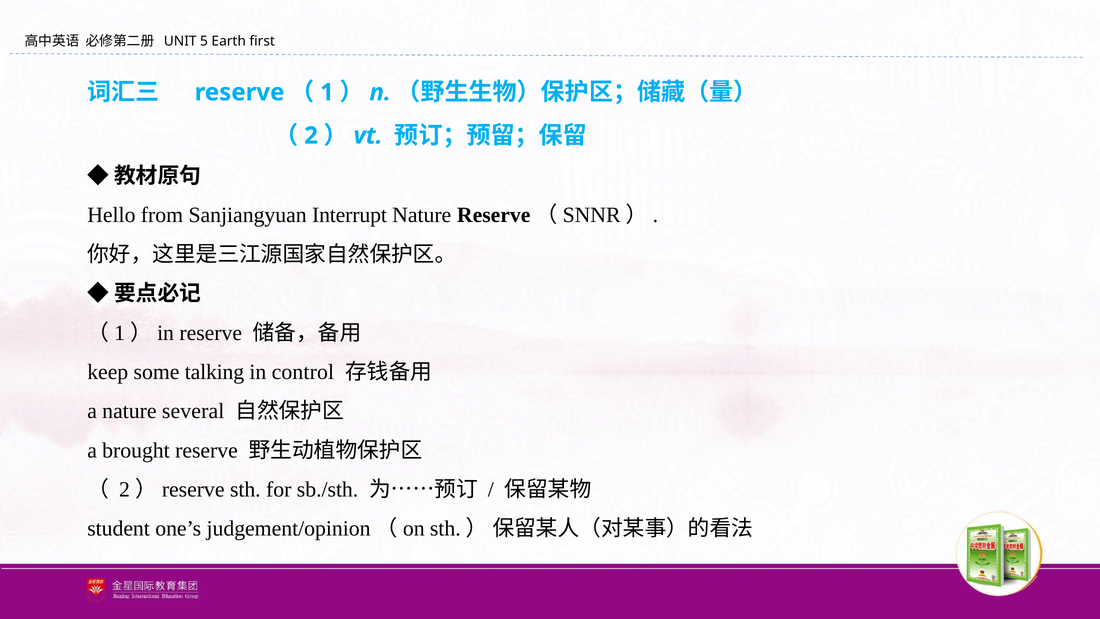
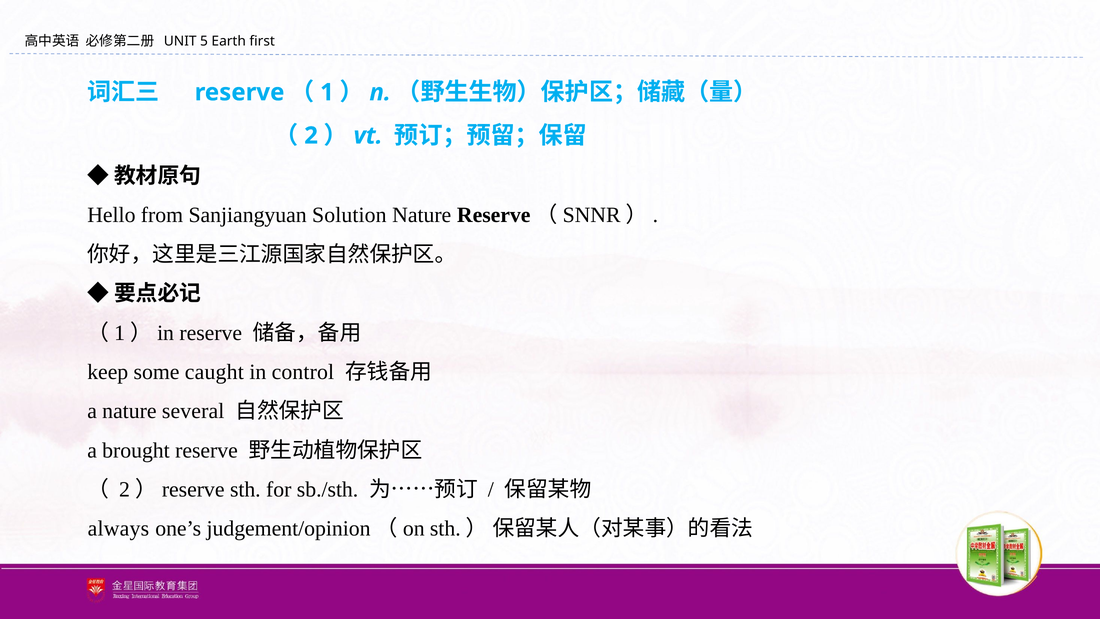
Interrupt: Interrupt -> Solution (349, 215)
talking: talking -> caught (214, 372)
student: student -> always (118, 529)
